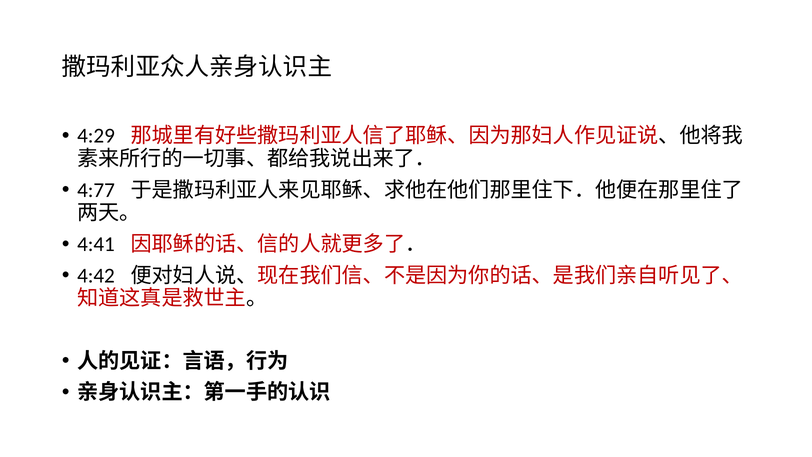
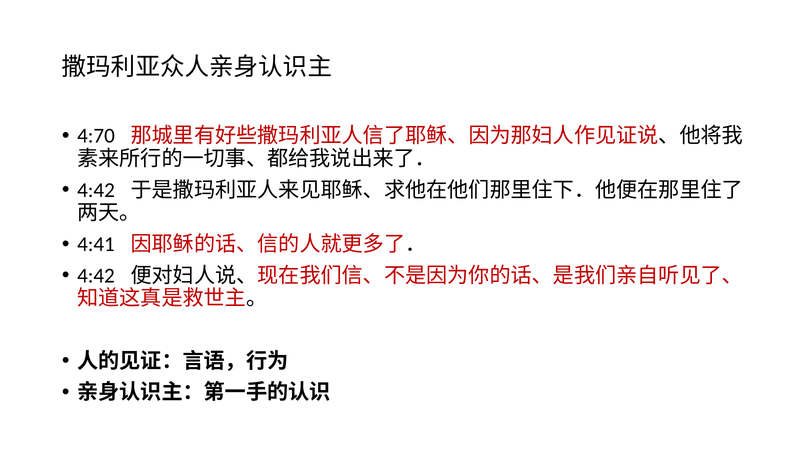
4:29: 4:29 -> 4:70 (96, 136)
4:77: 4:77 -> 4:42 (96, 190)
